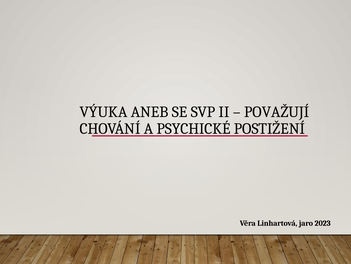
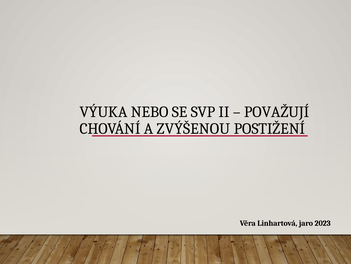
ANEB: ANEB -> NEBO (150, 112)
PSYCHICKÉ: PSYCHICKÉ -> ZVÝŠENOU (193, 128)
